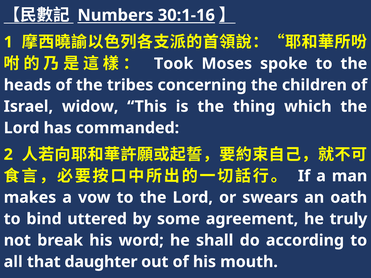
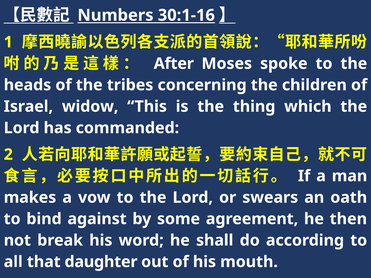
Took: Took -> After (174, 64)
uttered: uttered -> against (97, 219)
truly: truly -> then (348, 219)
